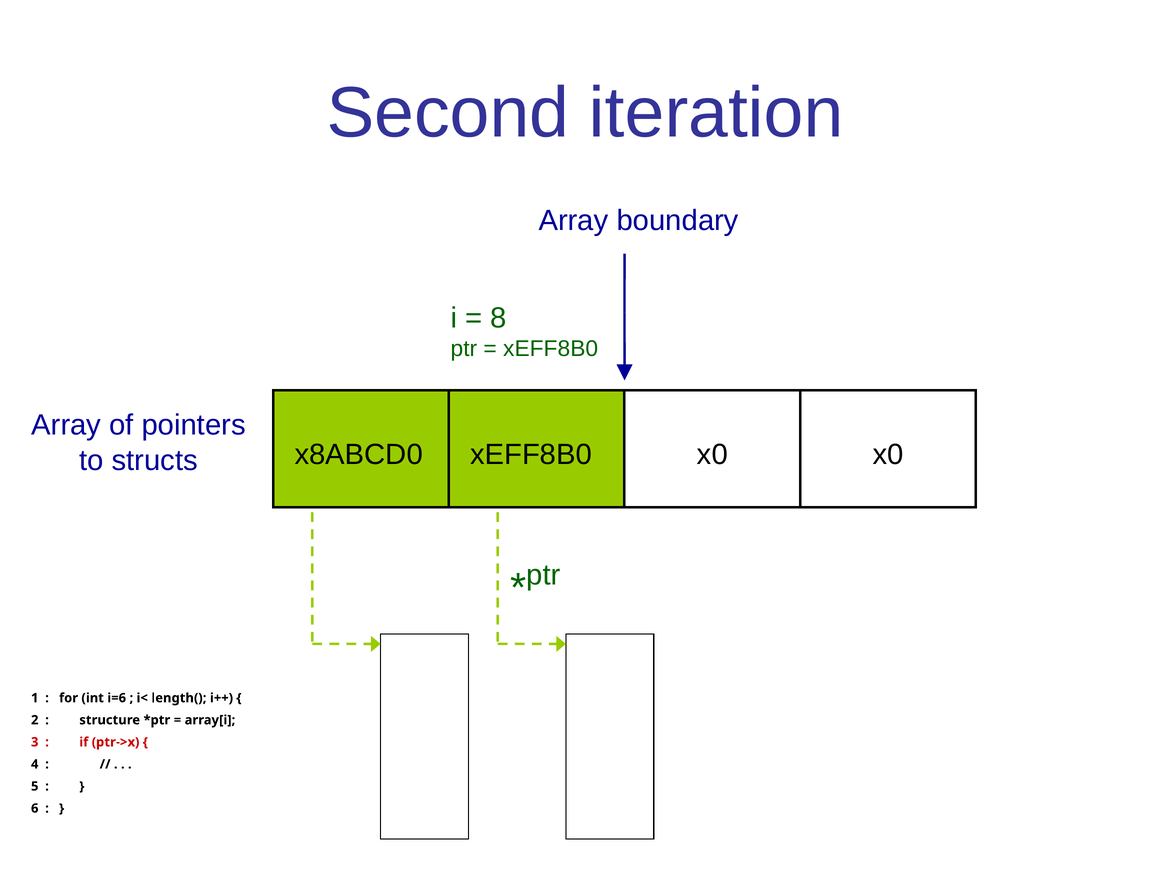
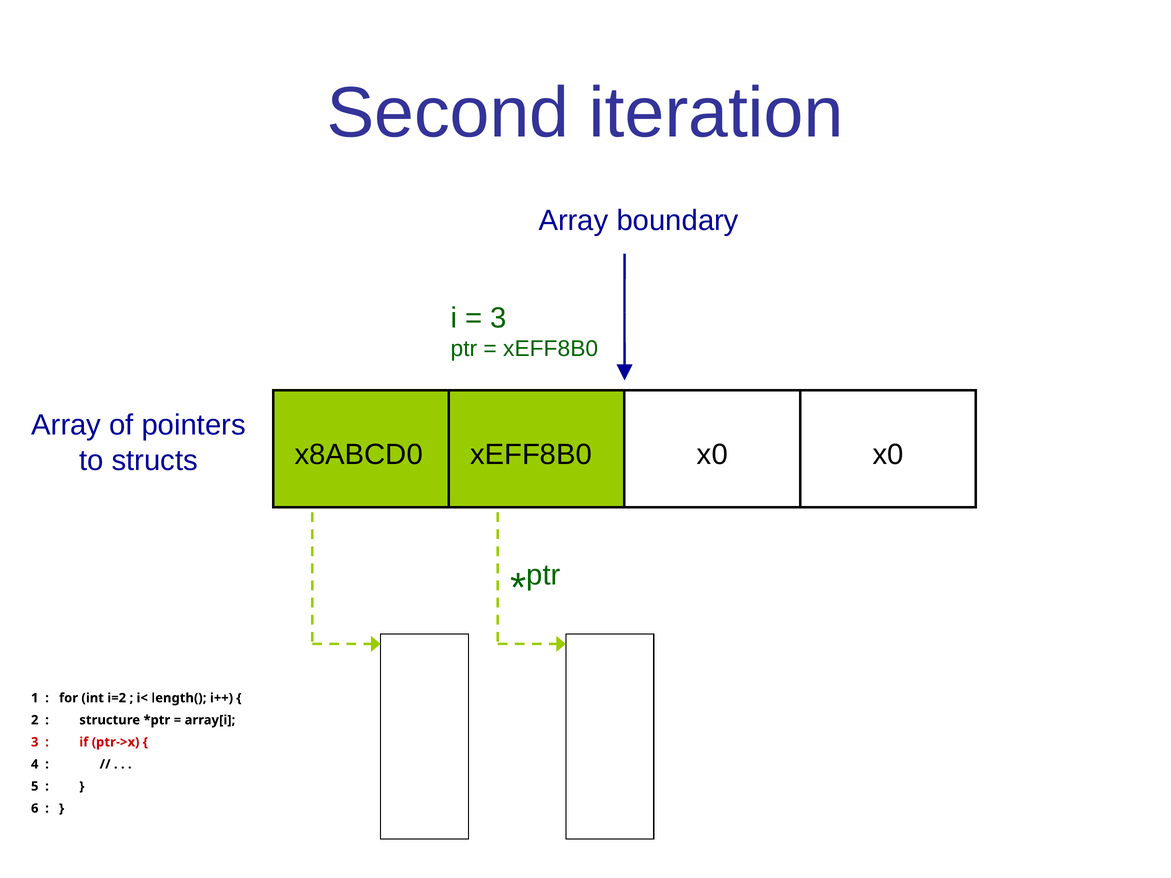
8: 8 -> 3 (498, 318)
i=6: i=6 -> i=2 (117, 698)
